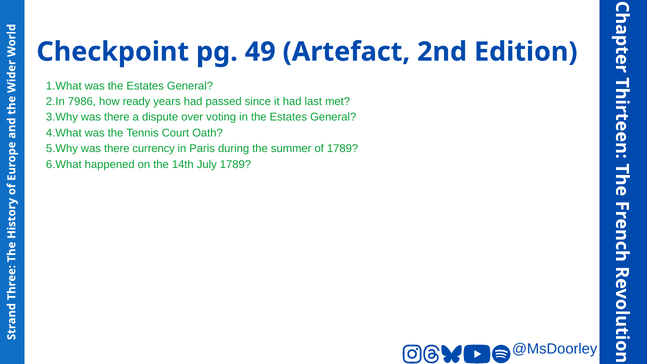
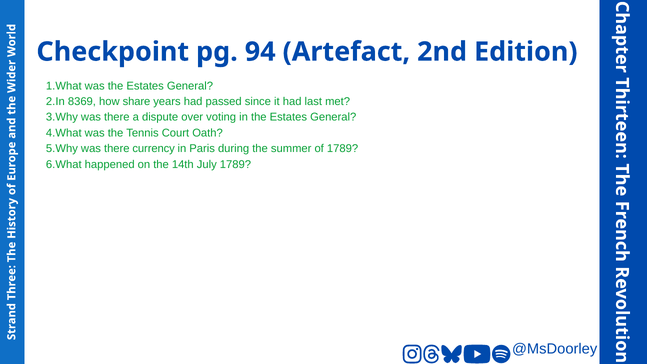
49: 49 -> 94 (260, 52)
7986: 7986 -> 8369 (82, 102)
ready: ready -> share (136, 102)
